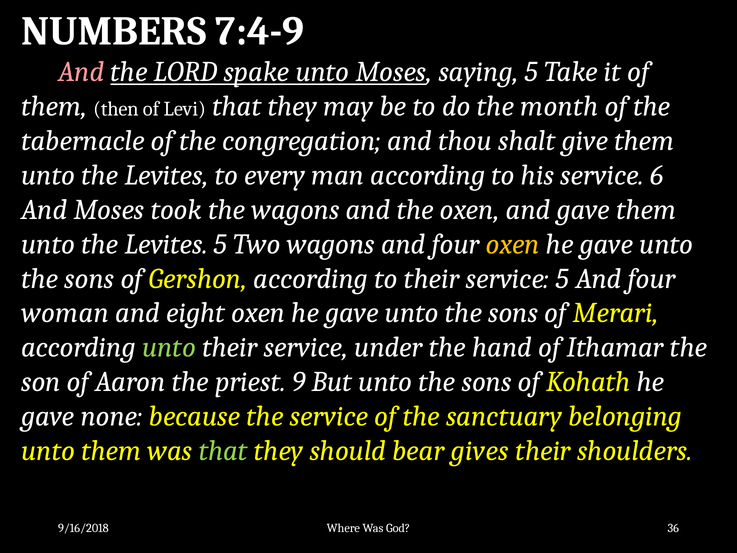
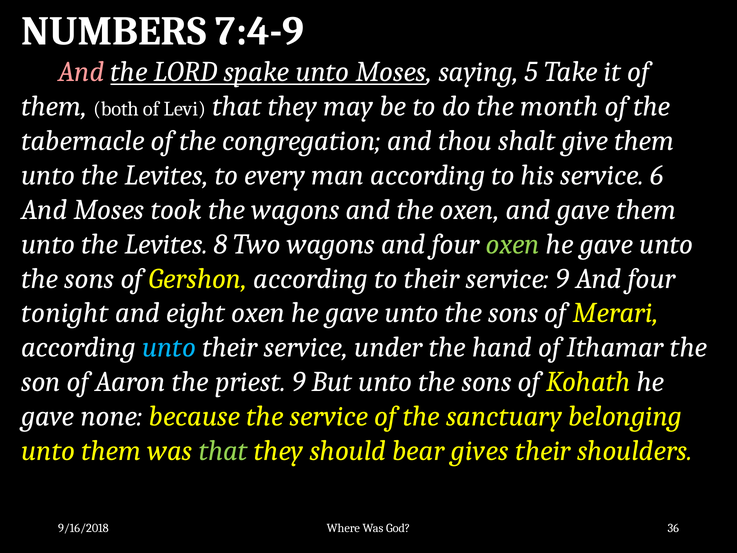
then: then -> both (116, 109)
Levites 5: 5 -> 8 (220, 244)
oxen colour: yellow -> light green (513, 244)
service 5: 5 -> 9 (562, 278)
woman: woman -> tonight (65, 313)
unto colour: light green -> light blue (169, 347)
